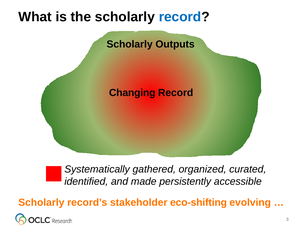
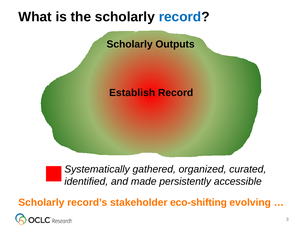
Changing: Changing -> Establish (132, 93)
